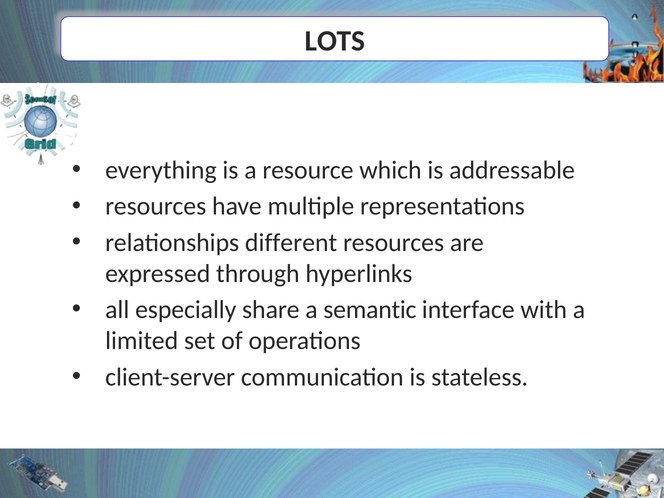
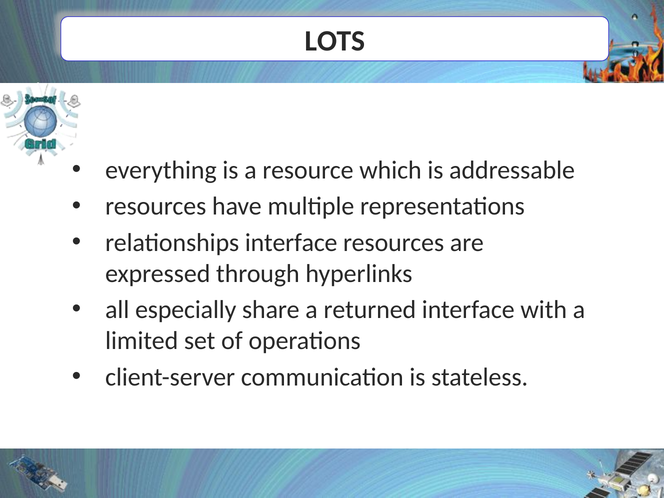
relationships different: different -> interface (291, 243)
semantic: semantic -> returned (370, 310)
